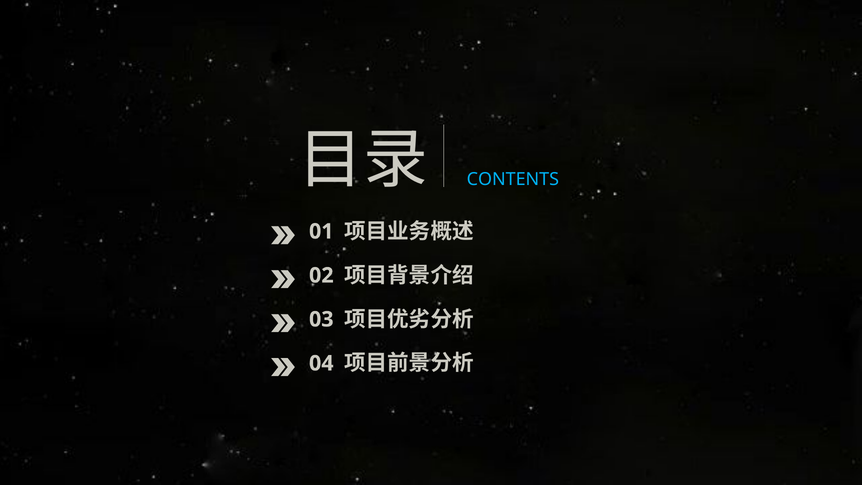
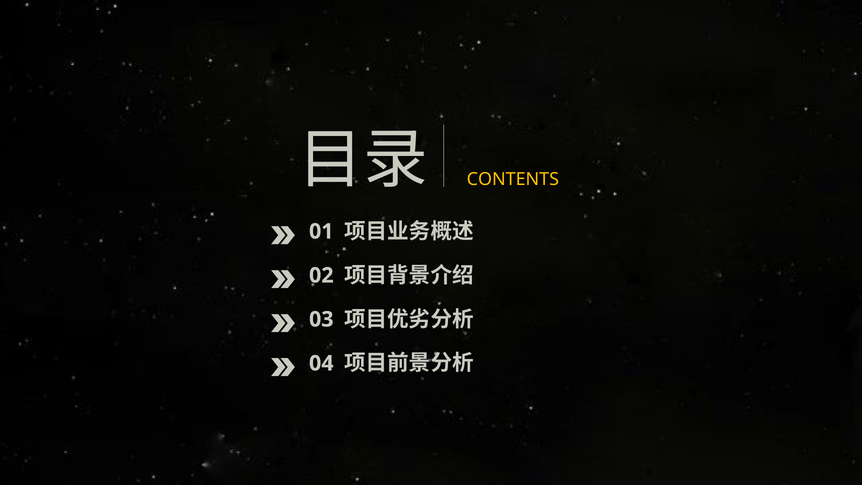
CONTENTS colour: light blue -> yellow (513, 179)
